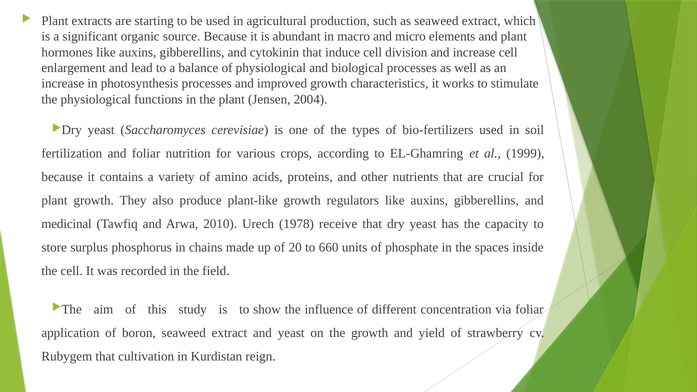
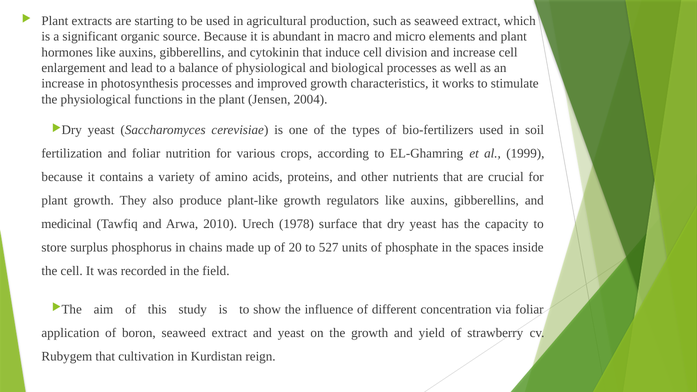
receive: receive -> surface (338, 224)
660: 660 -> 527 (329, 248)
